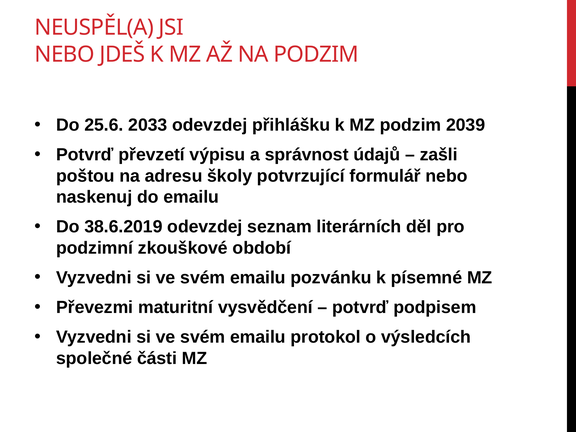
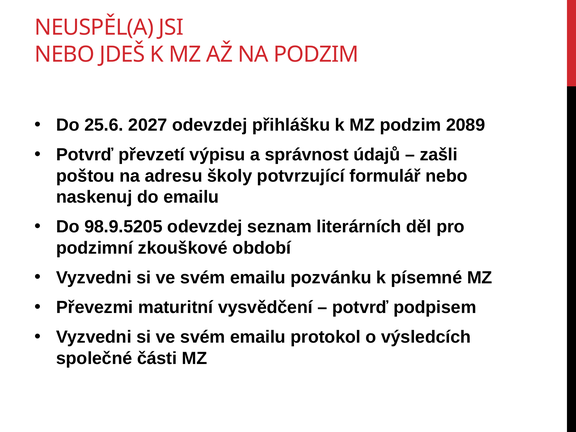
2033: 2033 -> 2027 (148, 125)
2039: 2039 -> 2089 (466, 125)
38.6.2019: 38.6.2019 -> 98.9.5205 (123, 227)
